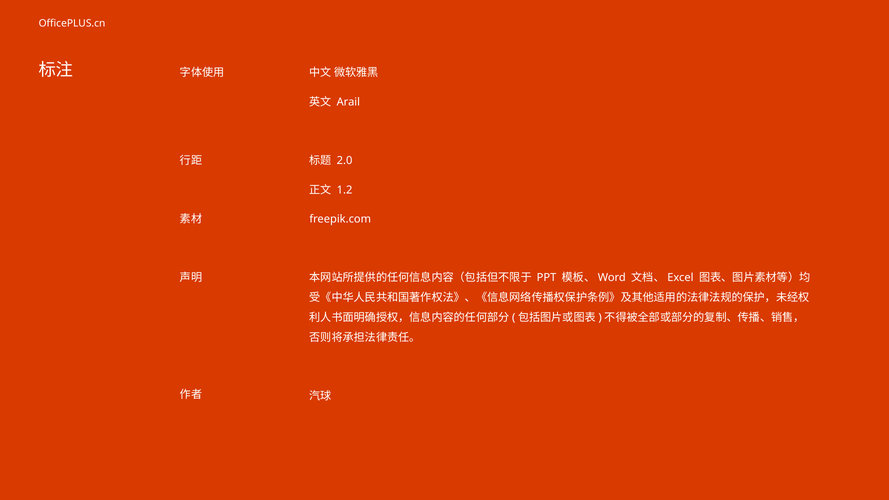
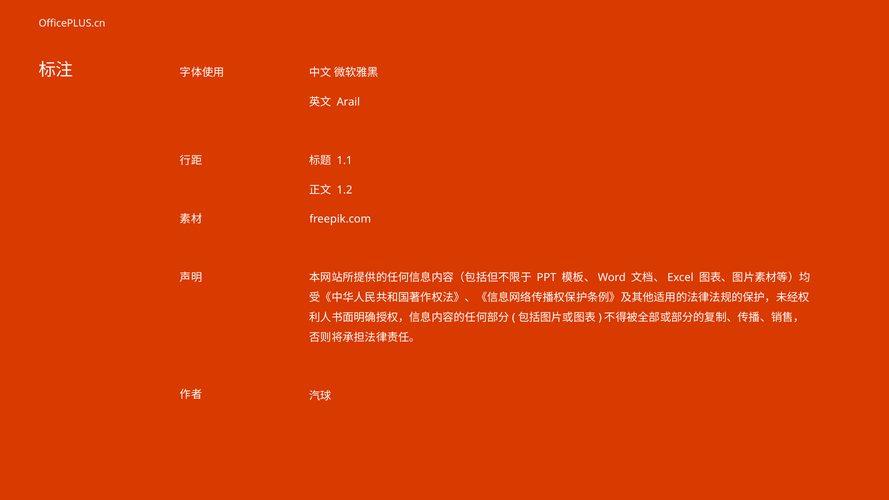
2.0: 2.0 -> 1.1 (345, 161)
